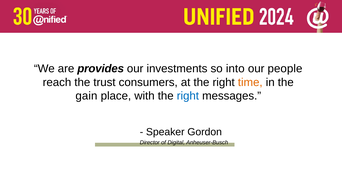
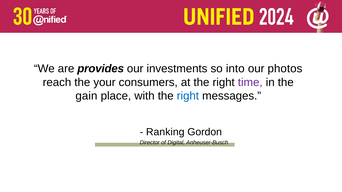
people: people -> photos (285, 69)
trust: trust -> your (104, 82)
time colour: orange -> purple (250, 82)
Speaker: Speaker -> Ranking (165, 132)
